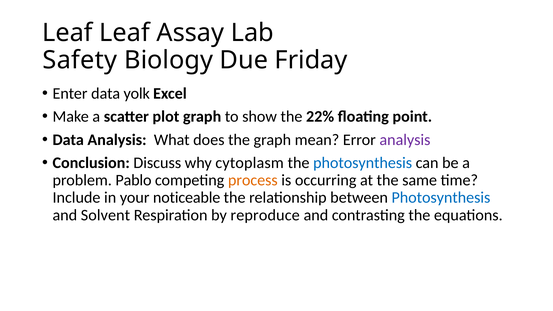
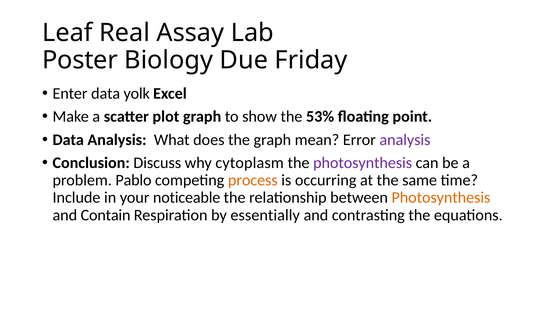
Leaf Leaf: Leaf -> Real (125, 33)
Safety: Safety -> Poster (80, 60)
22%: 22% -> 53% (320, 117)
photosynthesis colour: blue -> purple (363, 163)
Photosynthesis colour: blue -> orange (441, 198)
Solvent: Solvent -> Contain (106, 215)
reproduce: reproduce -> essentially (265, 215)
